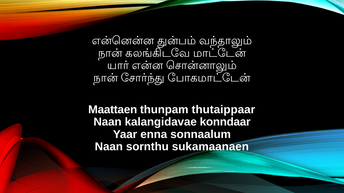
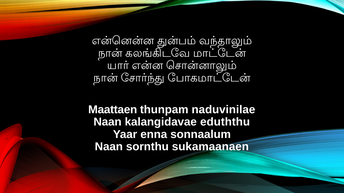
thutaippaar: thutaippaar -> naduvinilae (223, 110)
konndaar: konndaar -> eduththu (225, 122)
